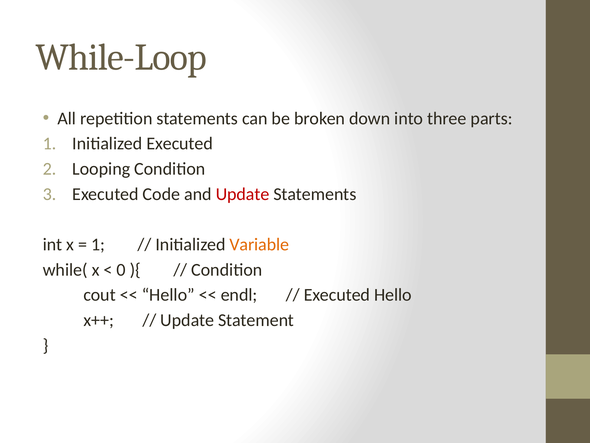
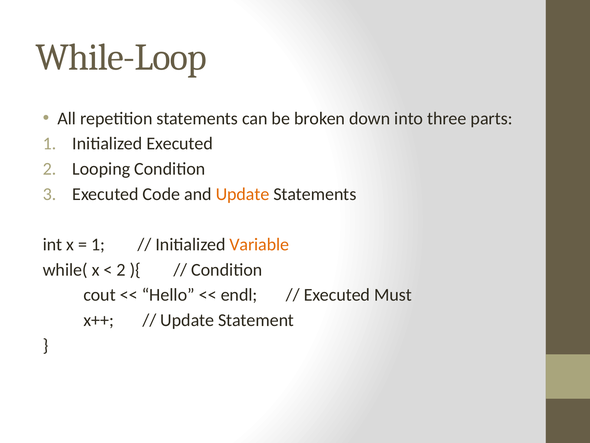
Update colour: red -> orange (243, 194)
0: 0 -> 2 (121, 269)
Executed Hello: Hello -> Must (393, 295)
